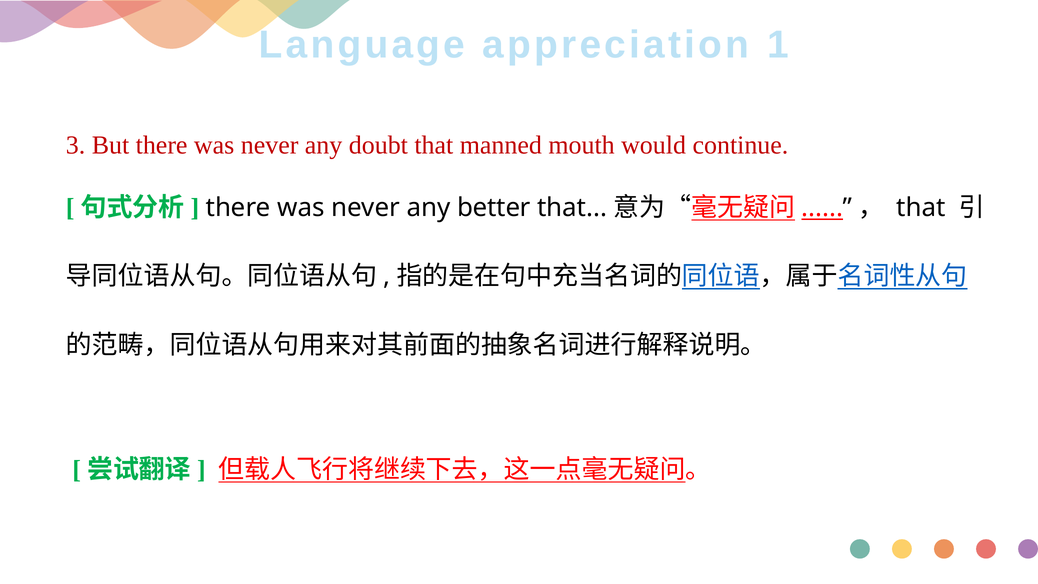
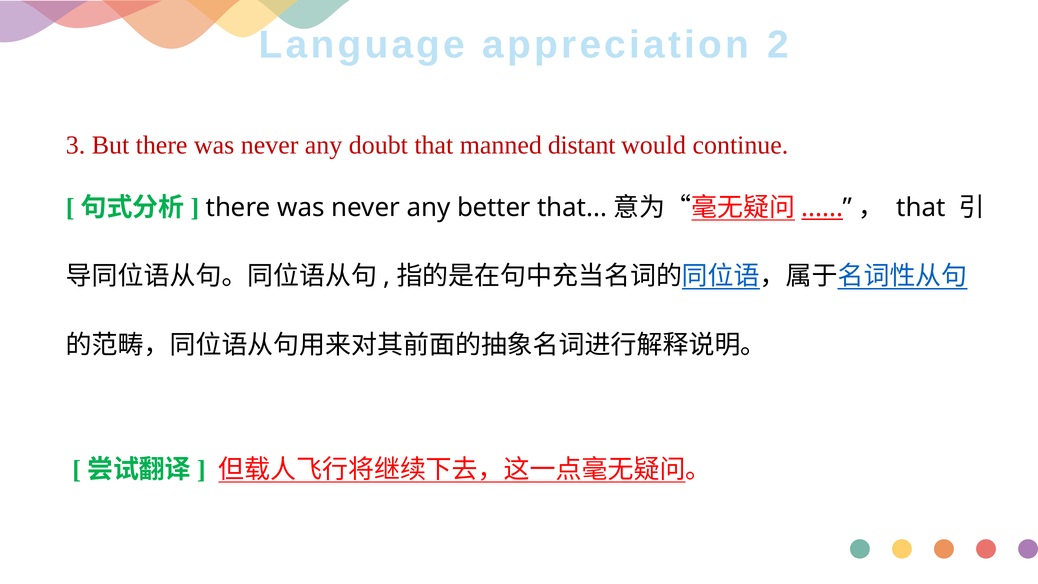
1: 1 -> 2 (778, 45)
mouth: mouth -> distant (582, 145)
